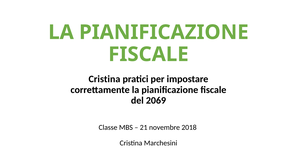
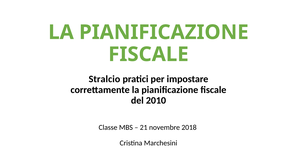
Cristina: Cristina -> Stralcio (104, 79)
2069: 2069 -> 2010 (156, 100)
